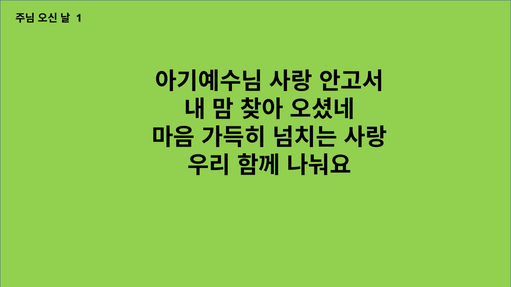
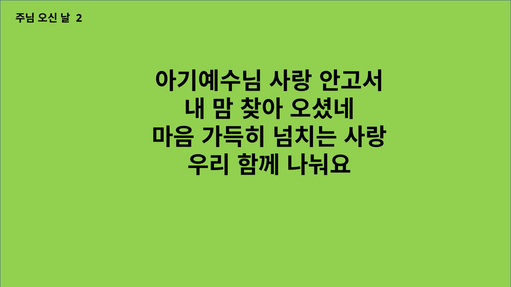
1: 1 -> 2 (79, 18)
